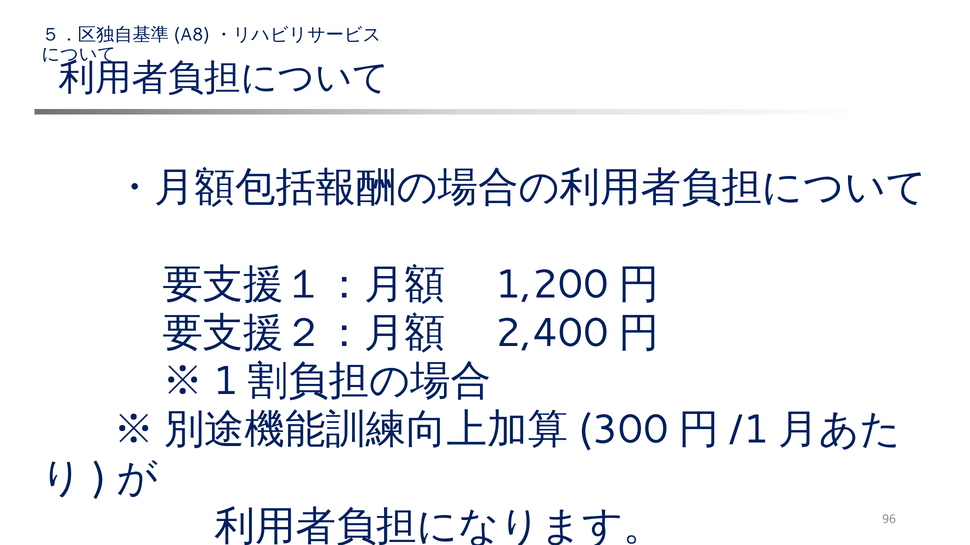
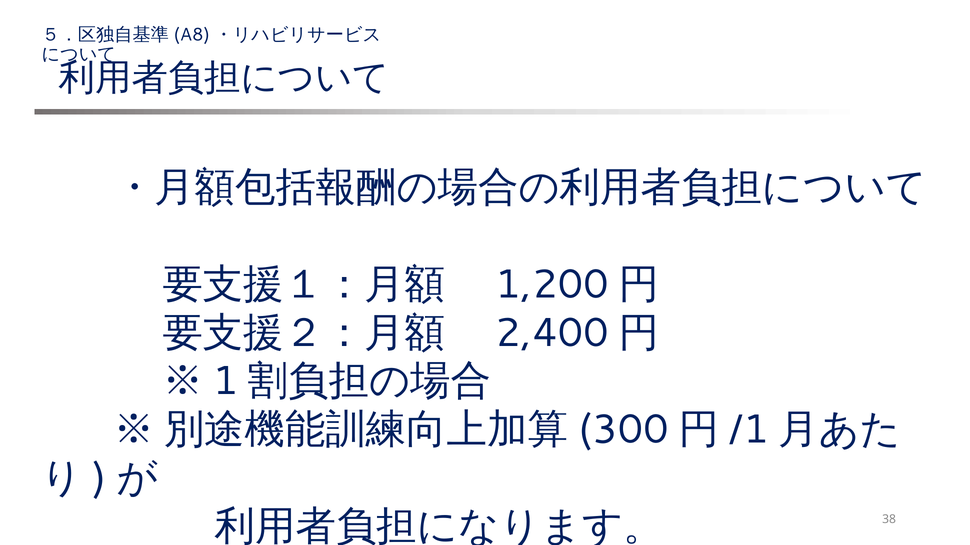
96: 96 -> 38 (889, 520)
